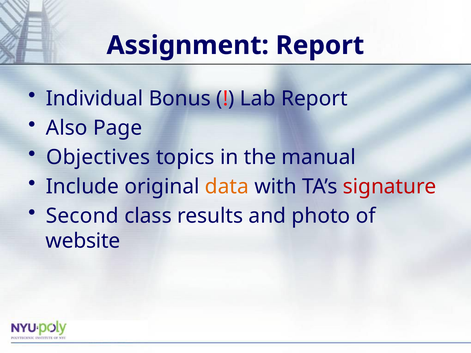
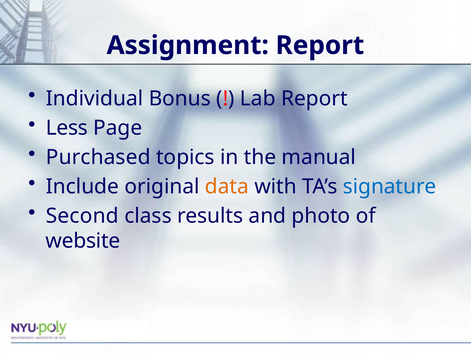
Also: Also -> Less (67, 128)
Objectives: Objectives -> Purchased (98, 157)
signature colour: red -> blue (390, 187)
